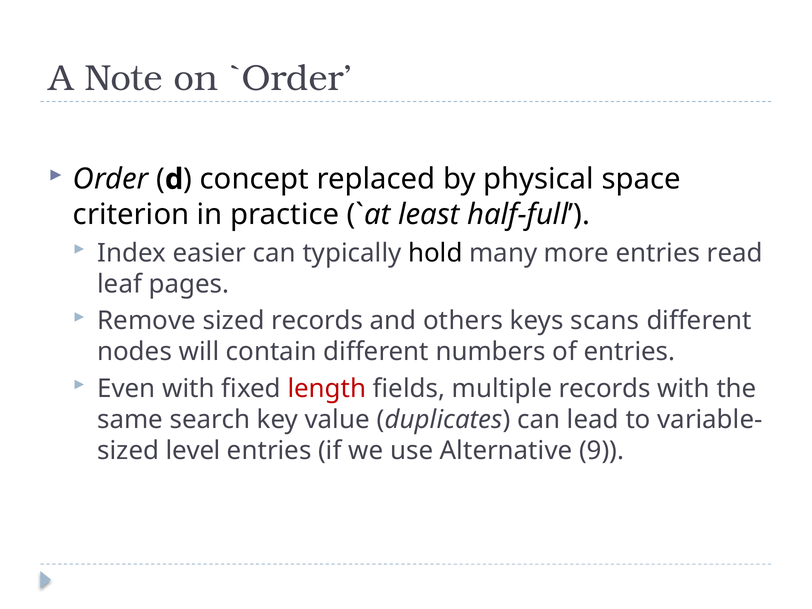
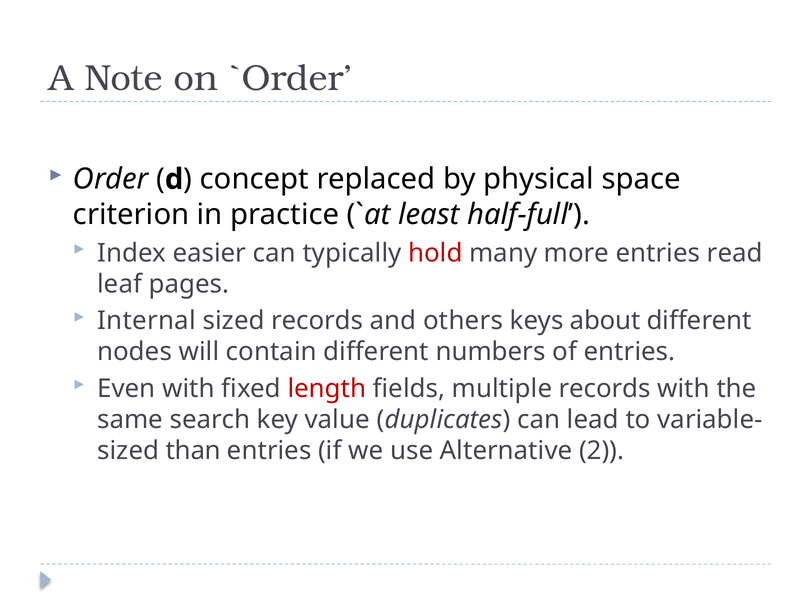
hold colour: black -> red (435, 253)
Remove: Remove -> Internal (147, 321)
scans: scans -> about (605, 321)
level: level -> than (193, 451)
9: 9 -> 2 (602, 451)
